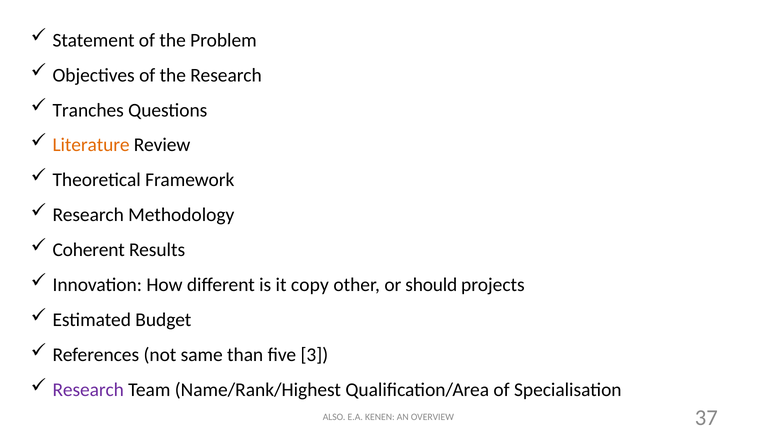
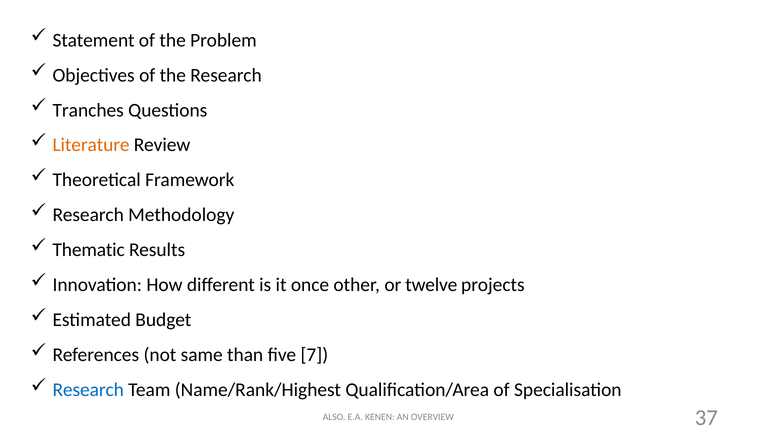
Coherent: Coherent -> Thematic (89, 250)
copy: copy -> once (310, 285)
should: should -> twelve (431, 285)
3: 3 -> 7 (314, 355)
Research colour: purple -> blue (88, 390)
